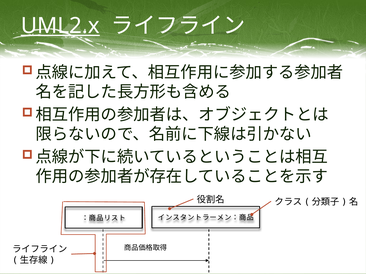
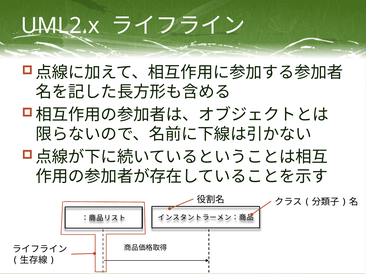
UML2.x underline: present -> none (60, 26)
